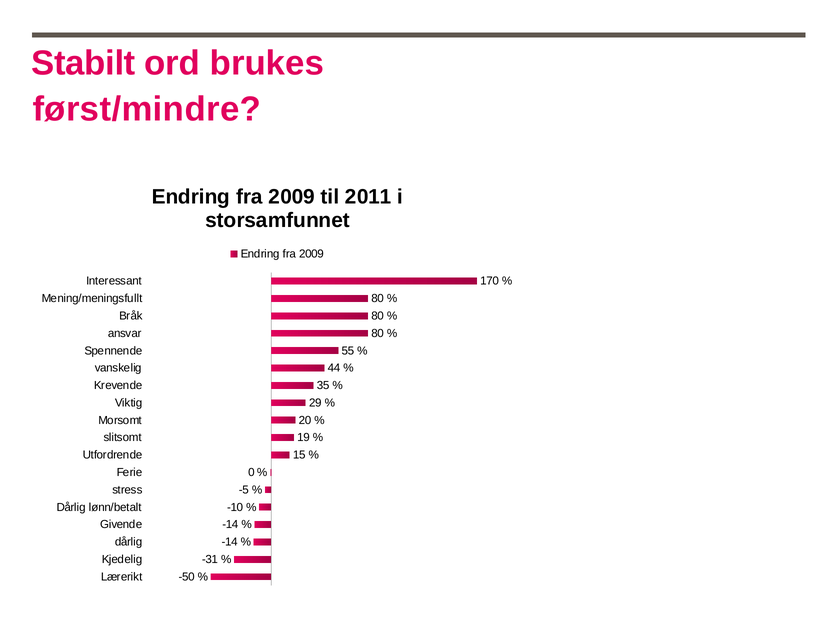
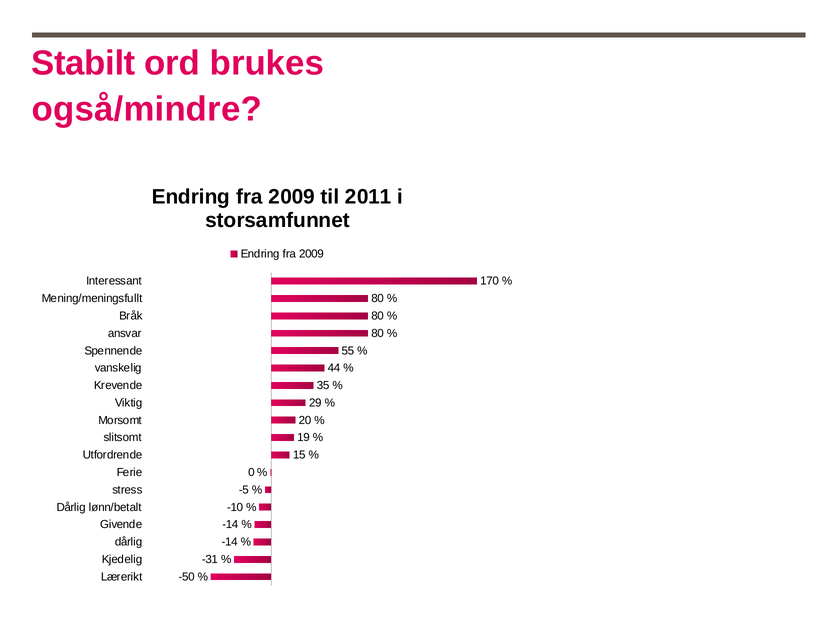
først/mindre: først/mindre -> også/mindre (147, 109)
